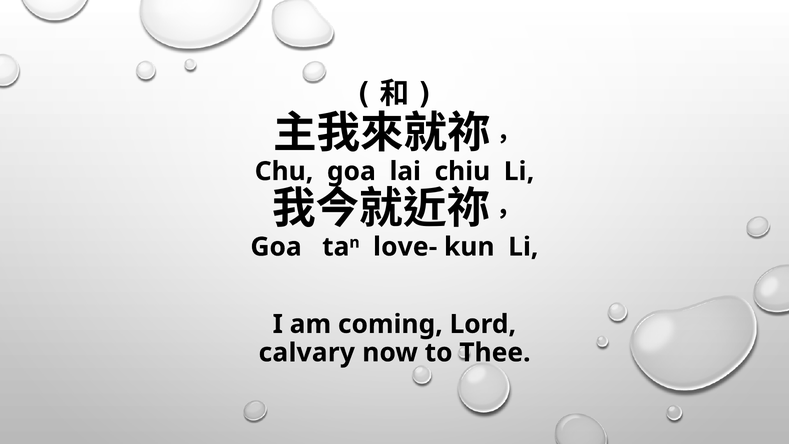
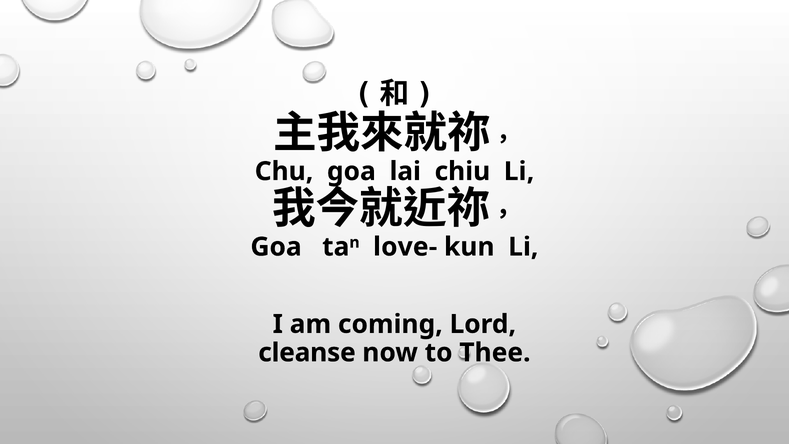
calvary: calvary -> cleanse (307, 352)
